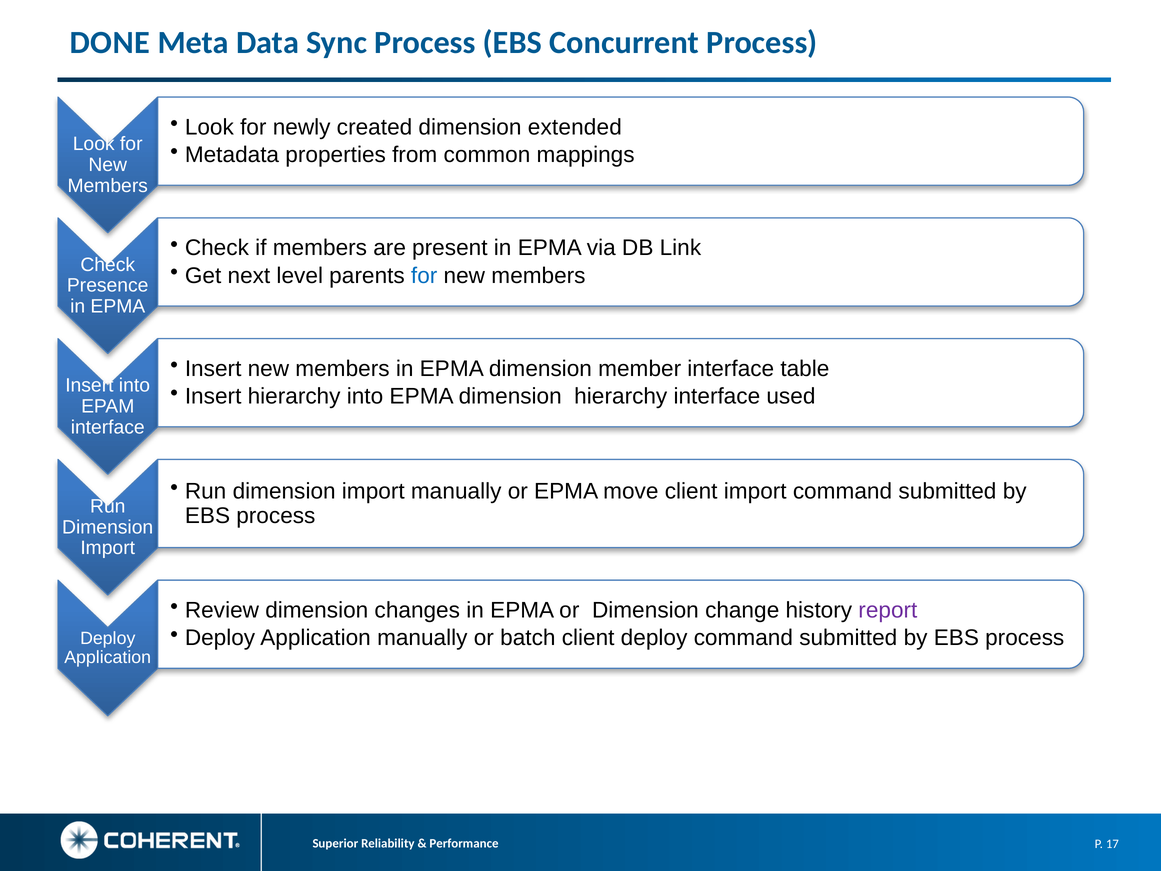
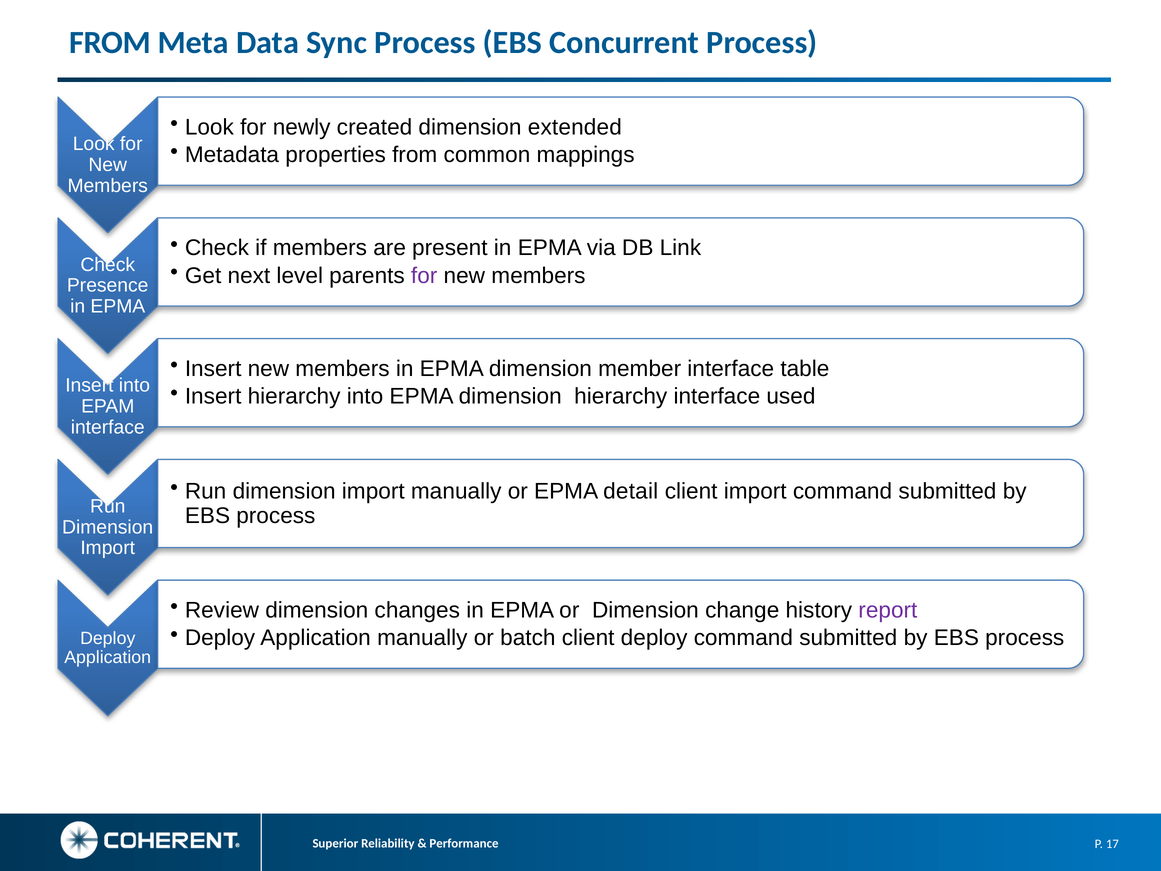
DONE: DONE -> FROM (110, 43)
for colour: blue -> purple (424, 276)
move: move -> detail (631, 491)
